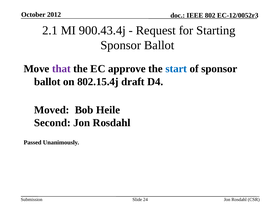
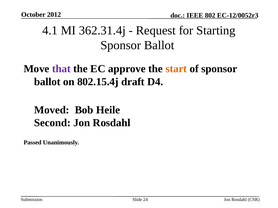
2.1: 2.1 -> 4.1 (50, 30)
900.43.4j: 900.43.4j -> 362.31.4j (102, 30)
start colour: blue -> orange (176, 69)
